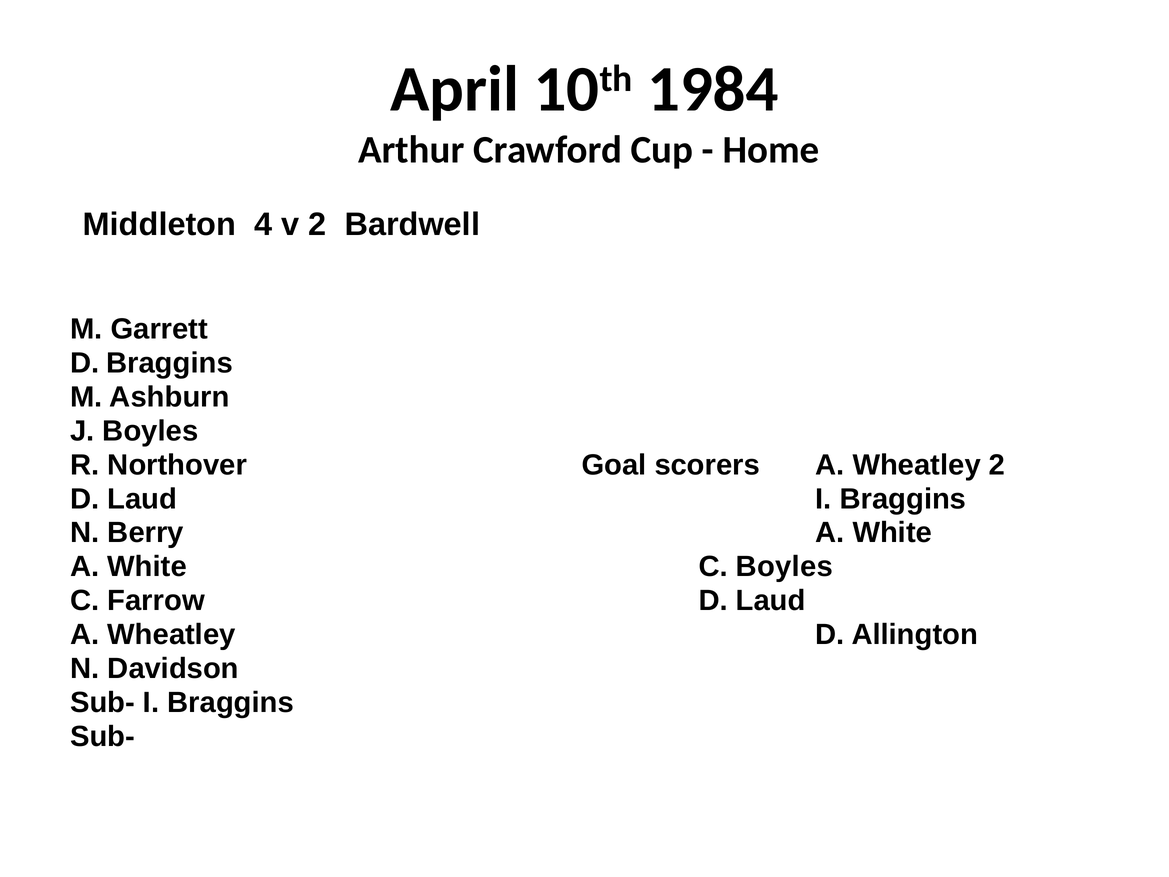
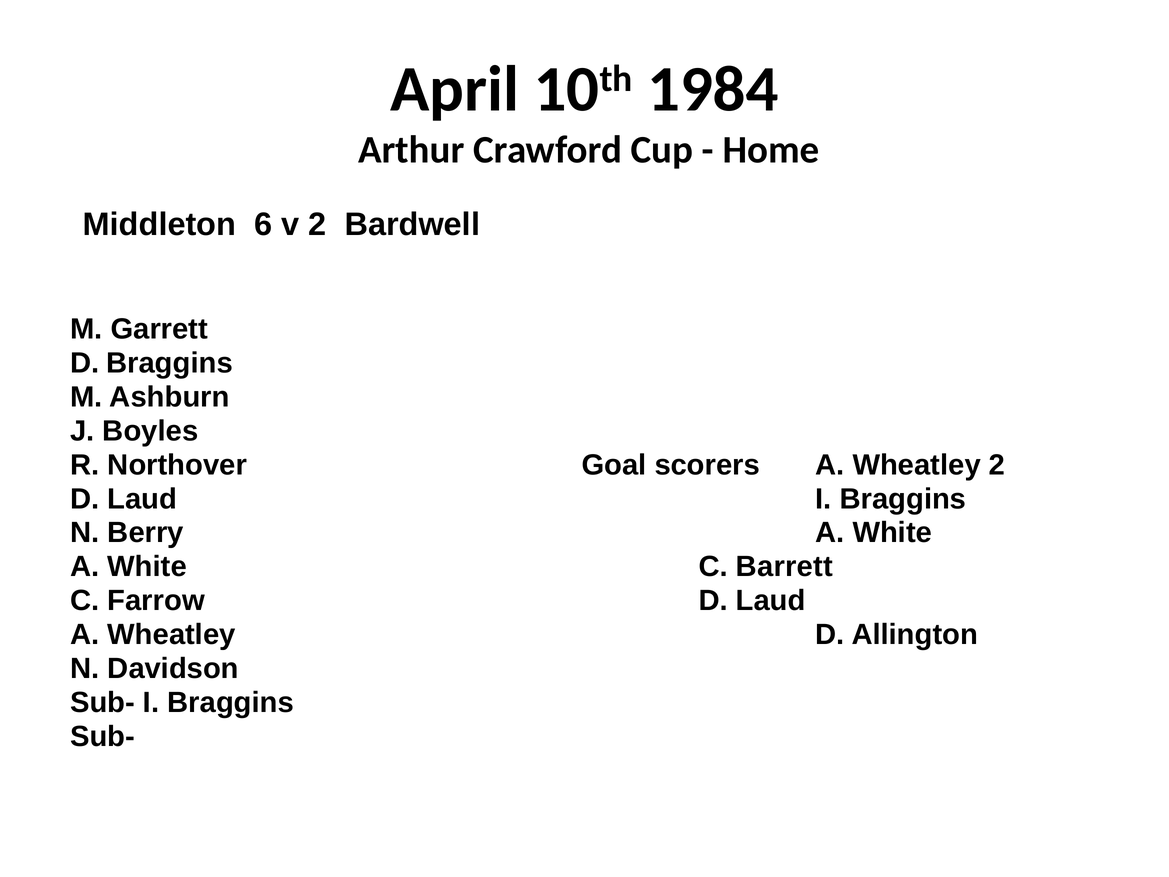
4: 4 -> 6 (263, 225)
C Boyles: Boyles -> Barrett (784, 567)
